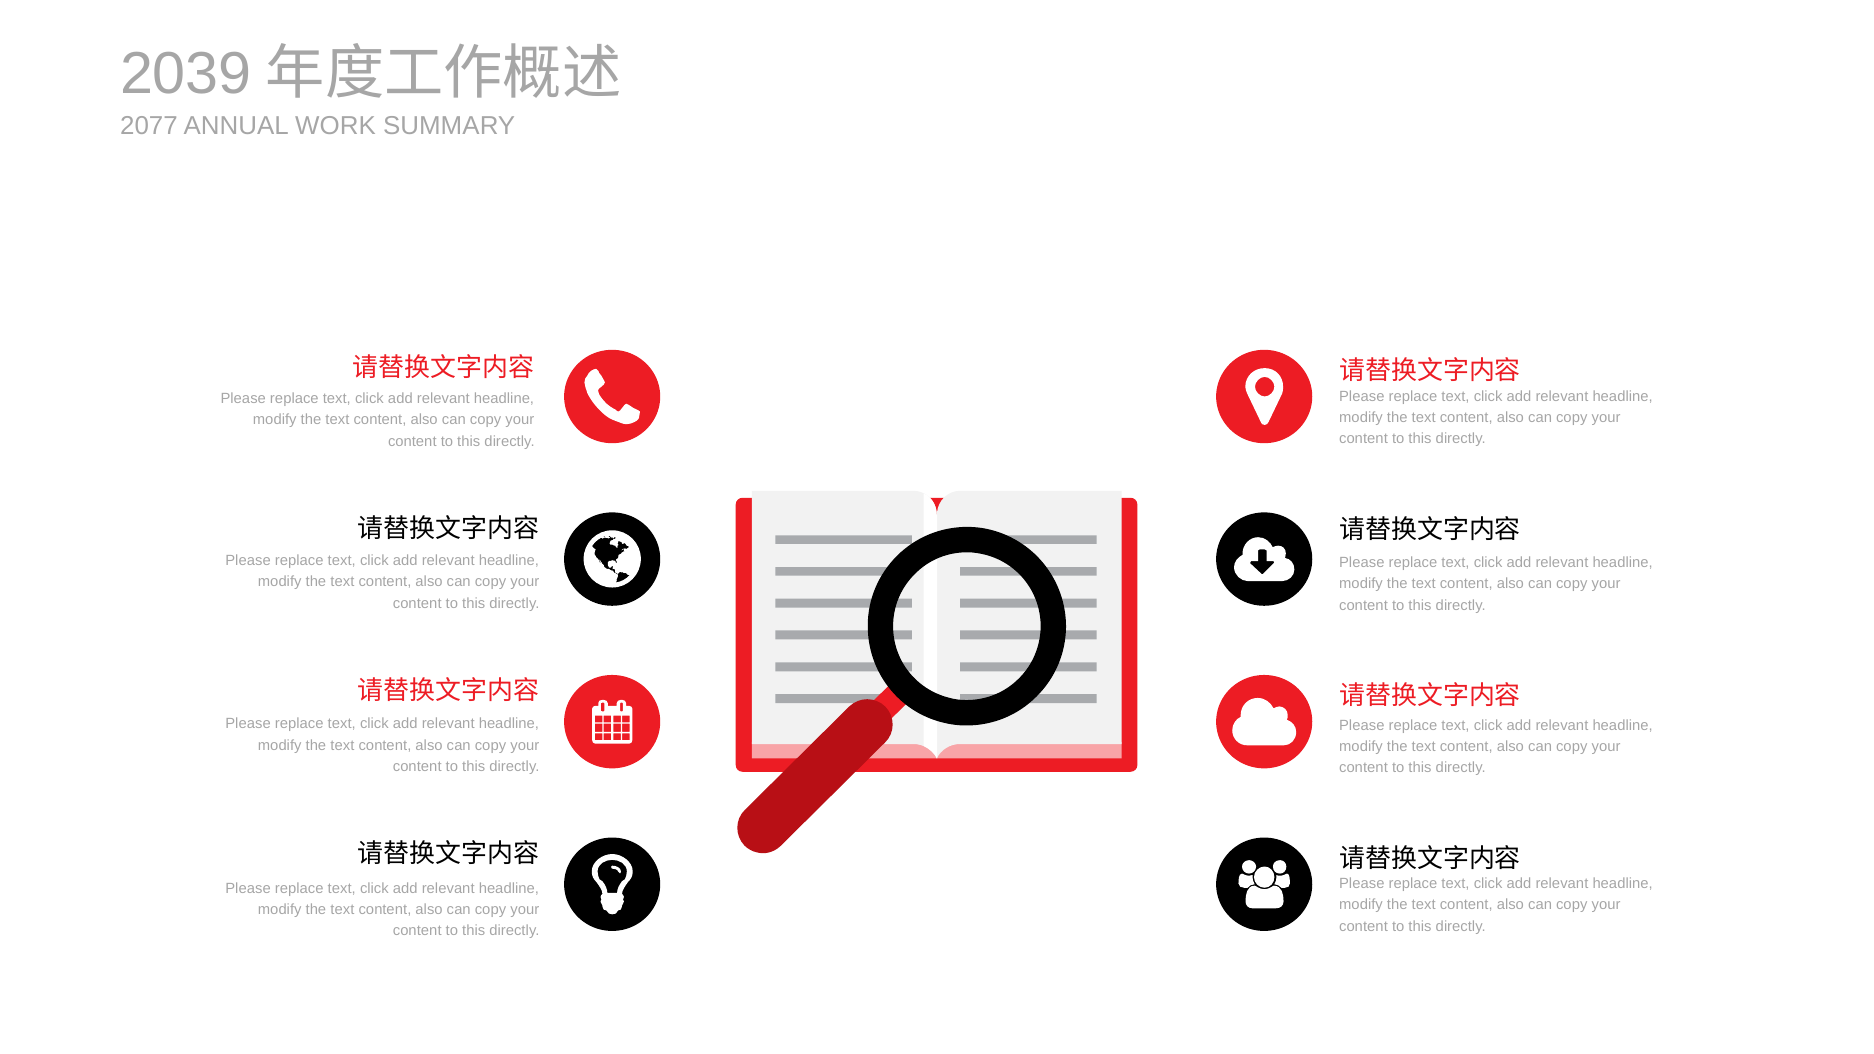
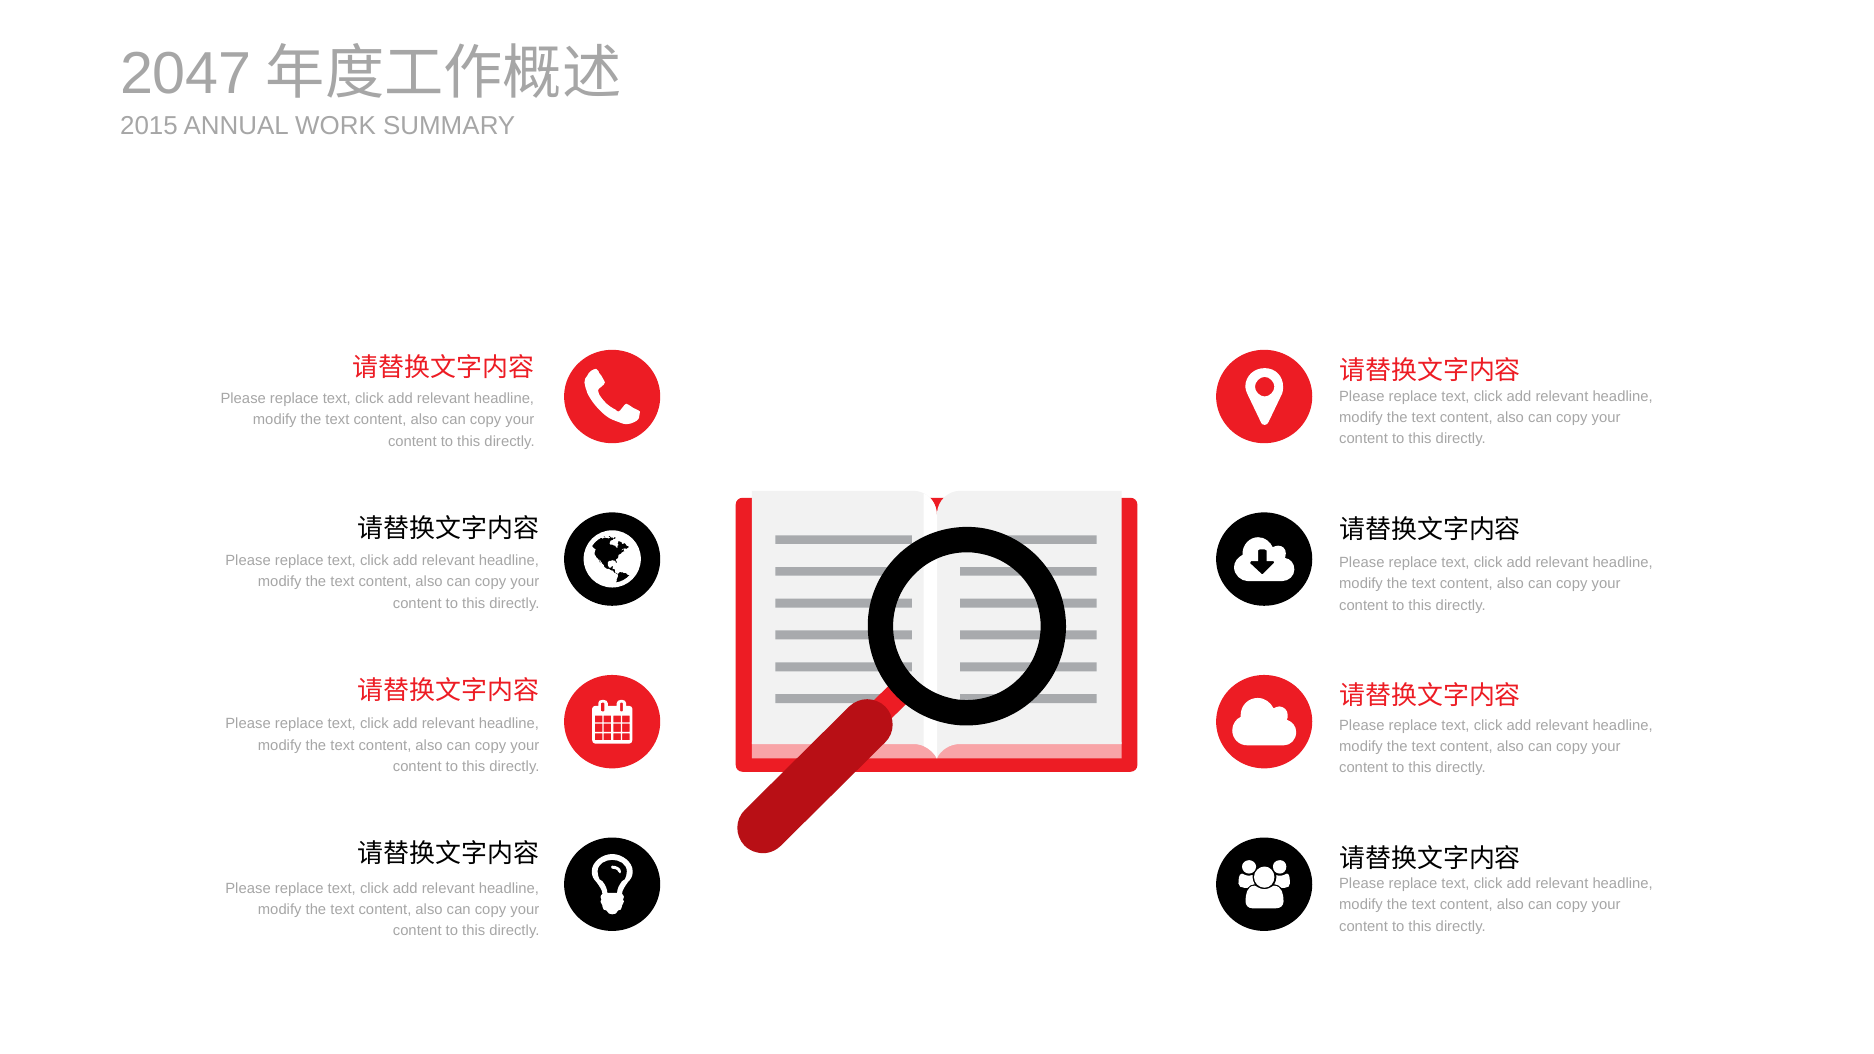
2039: 2039 -> 2047 (186, 74)
2077: 2077 -> 2015 (149, 126)
